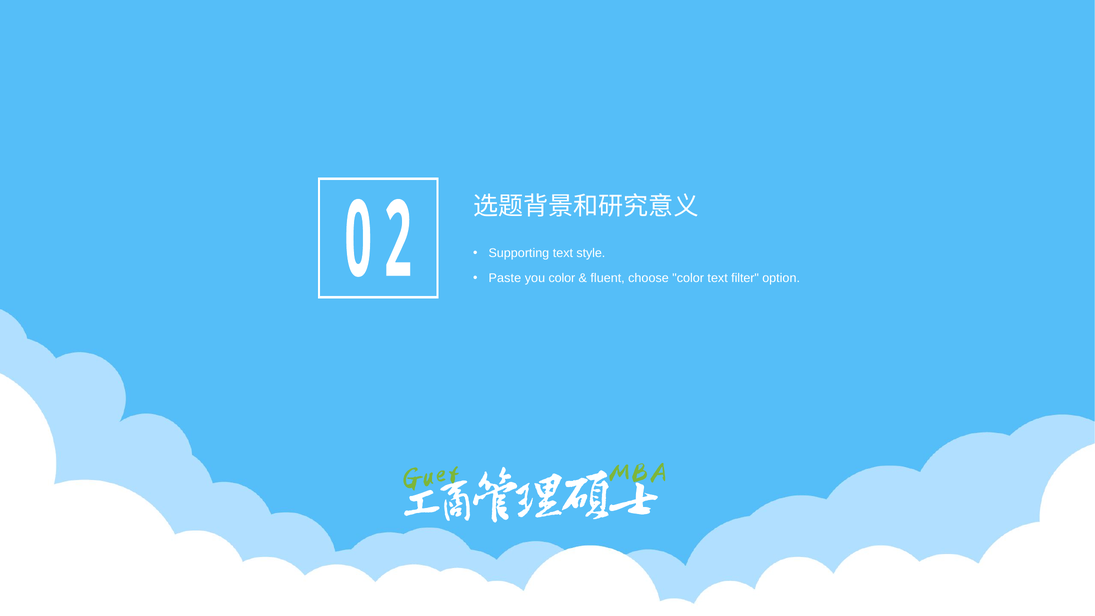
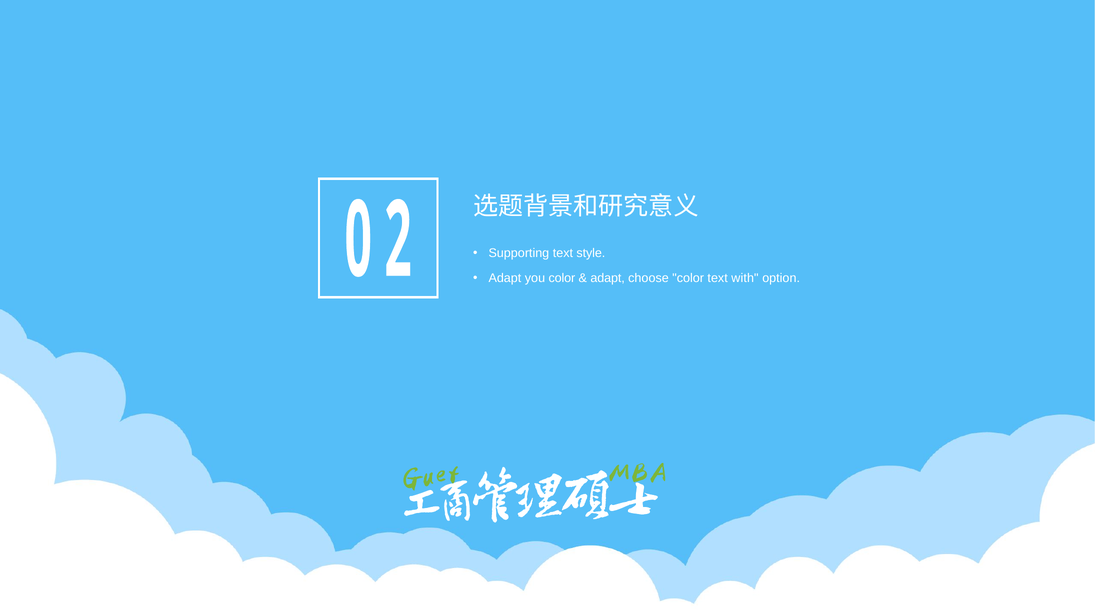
Paste: Paste -> Adapt (505, 278)
fluent: fluent -> adapt (608, 278)
filter: filter -> with (745, 278)
